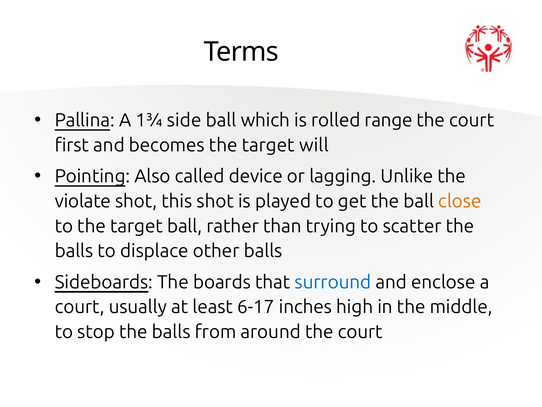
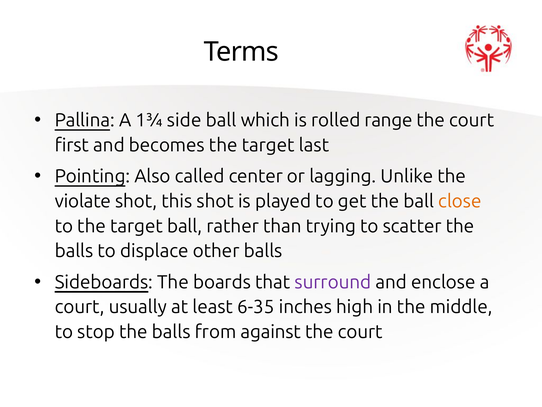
will: will -> last (314, 145)
device: device -> center (256, 176)
surround colour: blue -> purple (333, 282)
6-17: 6-17 -> 6-35 (256, 307)
around: around -> against (271, 332)
